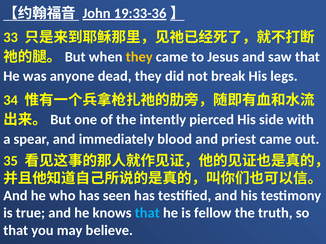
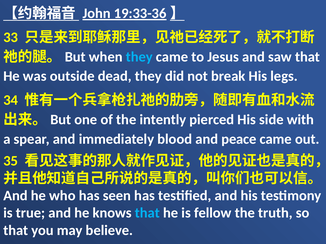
they colour: yellow -> light blue (139, 57)
anyone: anyone -> outside (72, 76)
priest: priest -> peace (239, 139)
